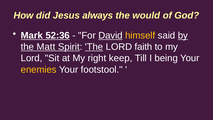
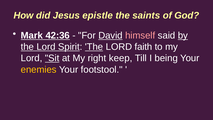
always: always -> epistle (98, 15)
would: would -> saints (146, 15)
52:36: 52:36 -> 42:36 (58, 35)
himself colour: yellow -> pink (140, 35)
Matt: Matt -> Lord (46, 47)
Sit underline: none -> present (52, 58)
